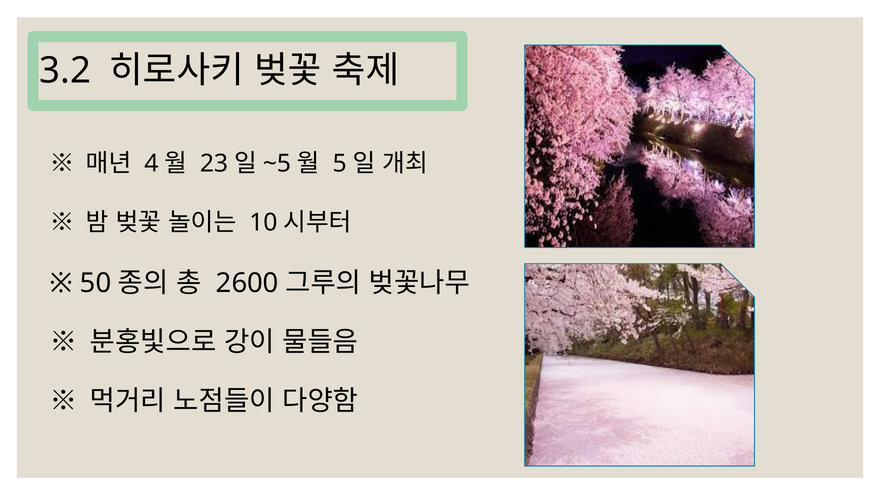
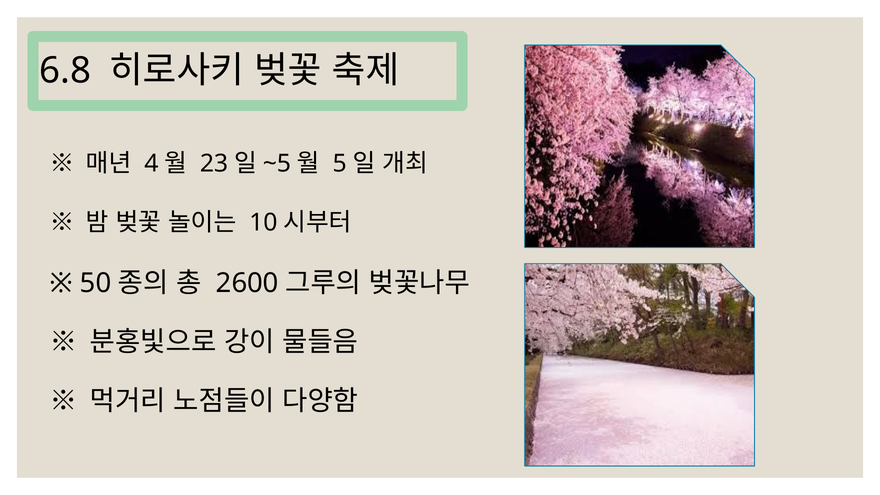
3.2: 3.2 -> 6.8 (65, 71)
